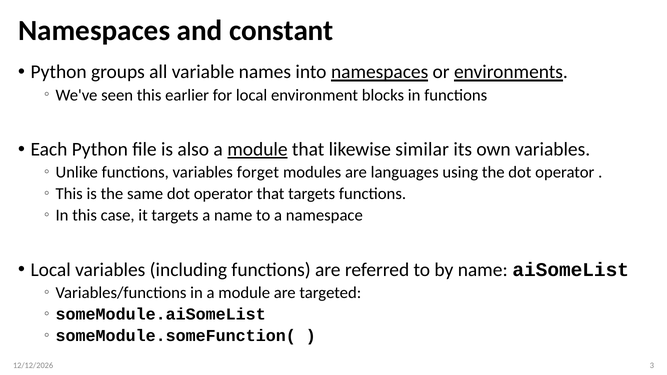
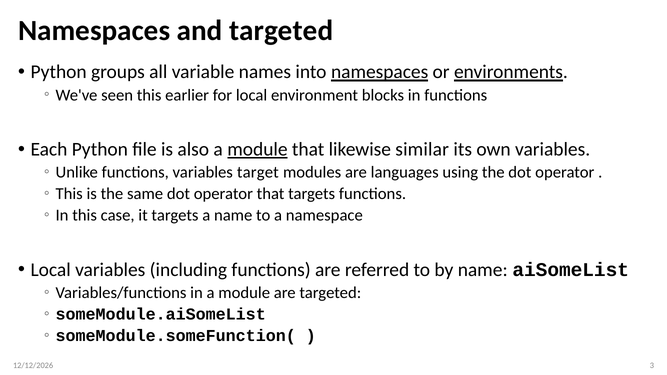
and constant: constant -> targeted (281, 31)
forget: forget -> target (258, 172)
